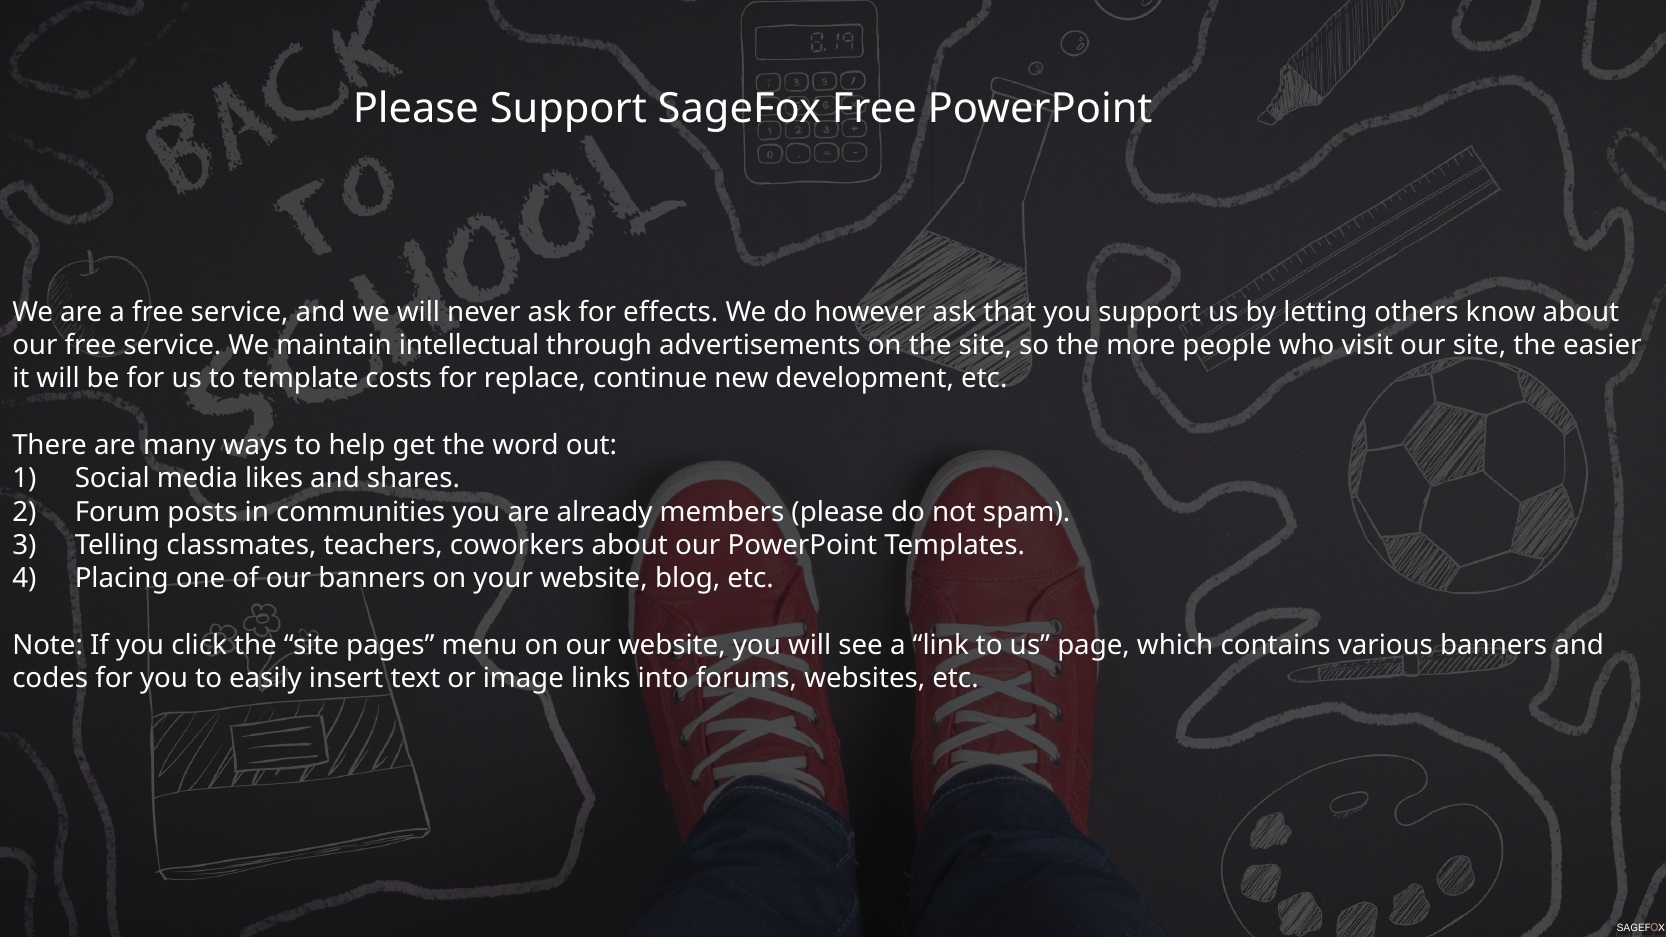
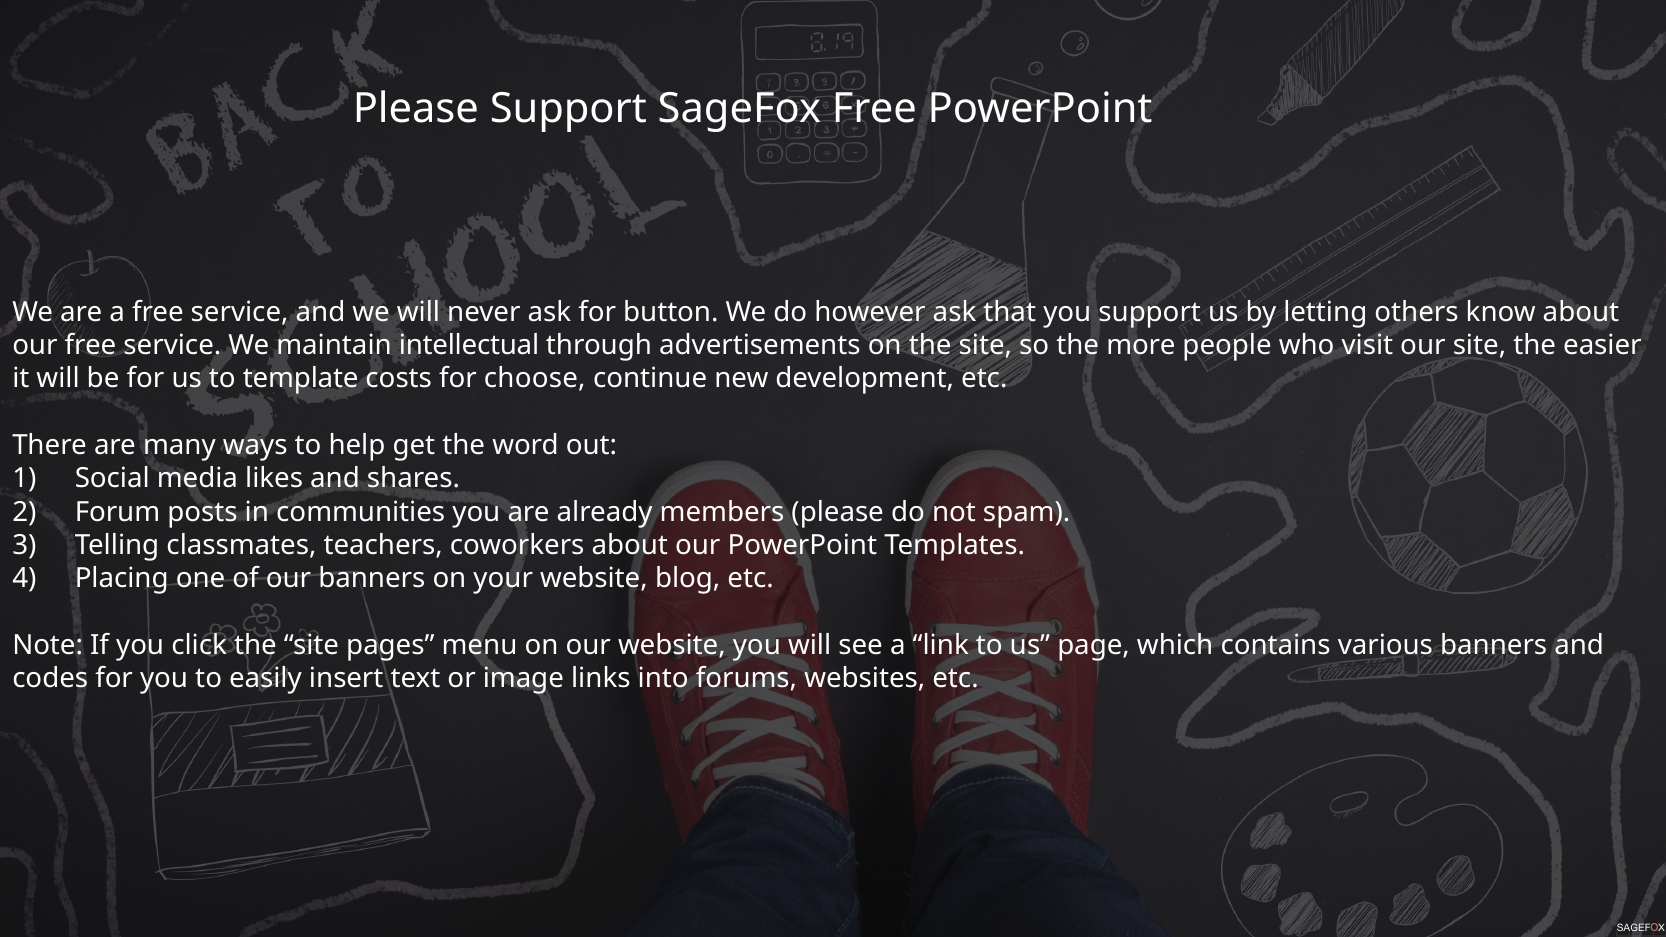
effects: effects -> button (671, 312)
replace: replace -> choose (535, 379)
